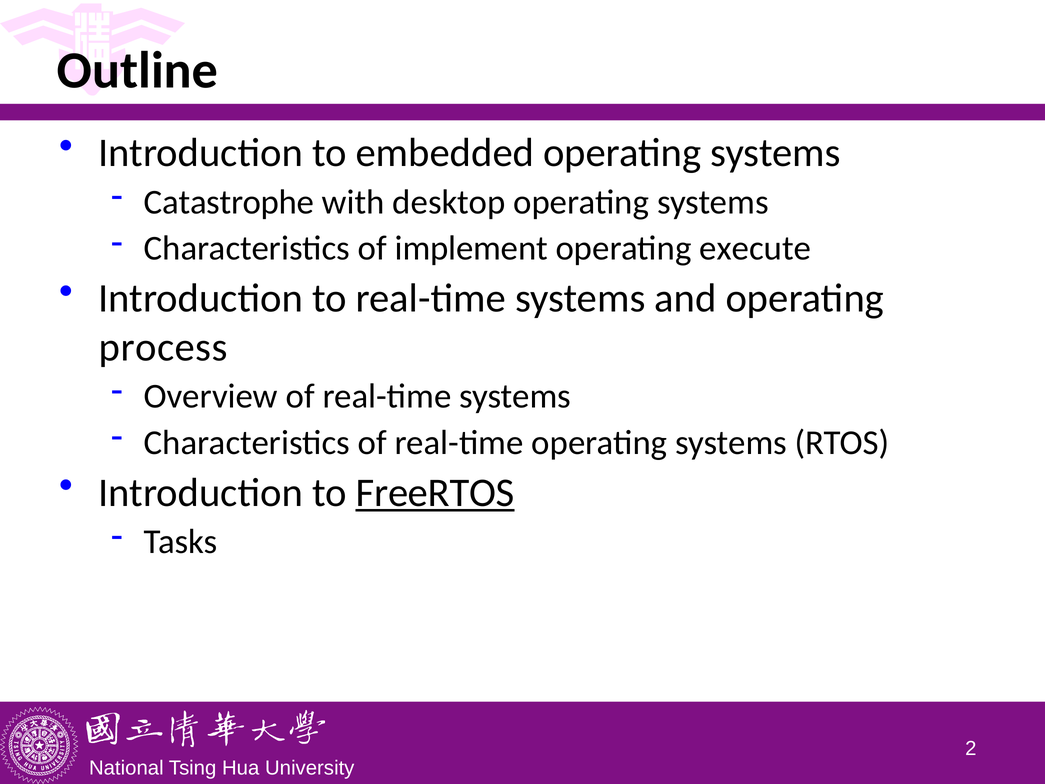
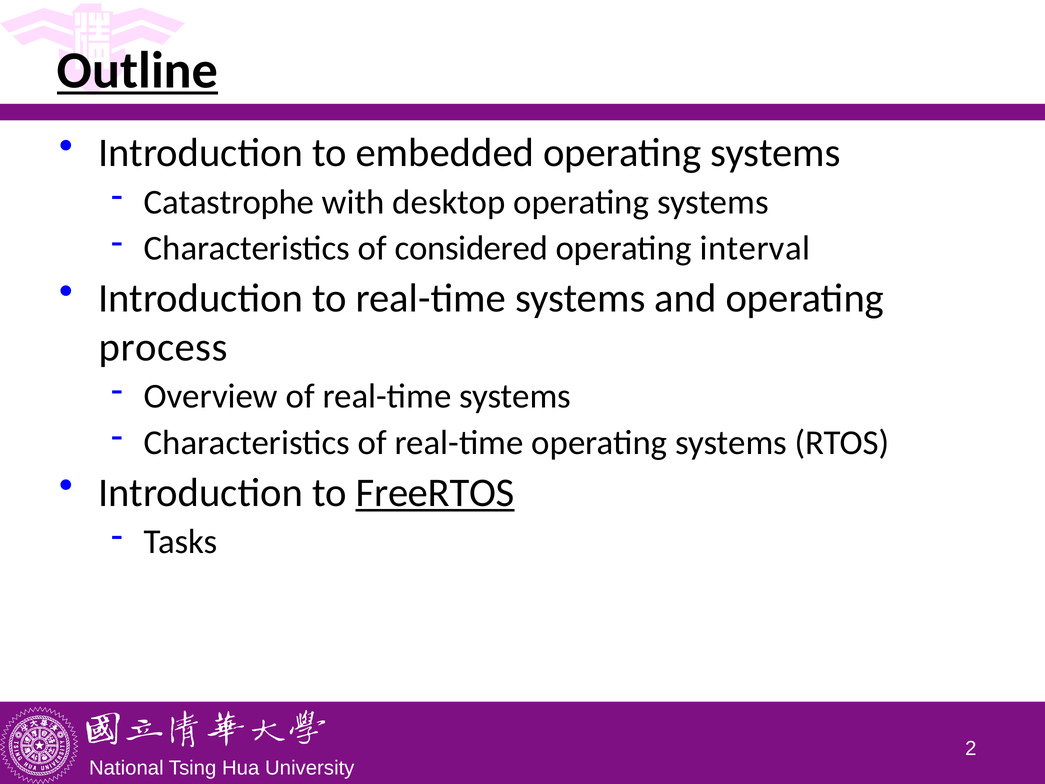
Outline underline: none -> present (138, 71)
implement: implement -> considered (471, 248)
execute: execute -> interval (755, 248)
